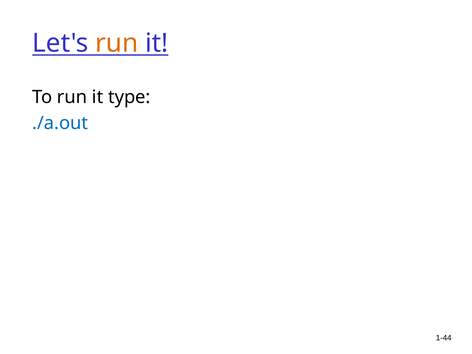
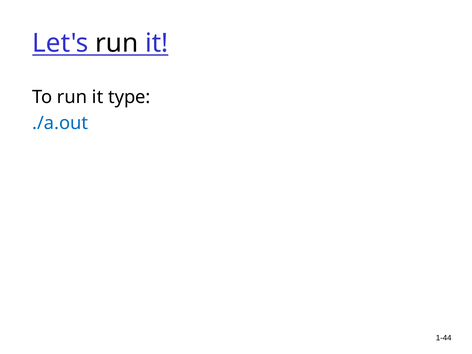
run colour: orange -> black (117, 43)
